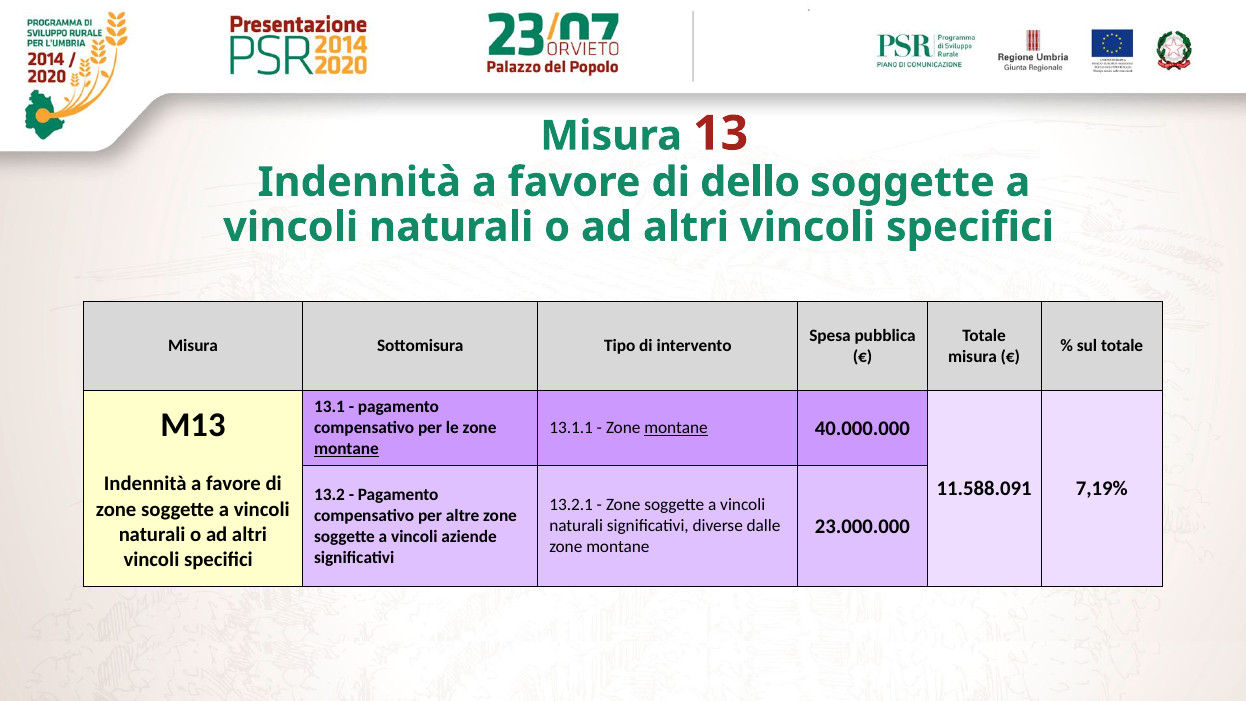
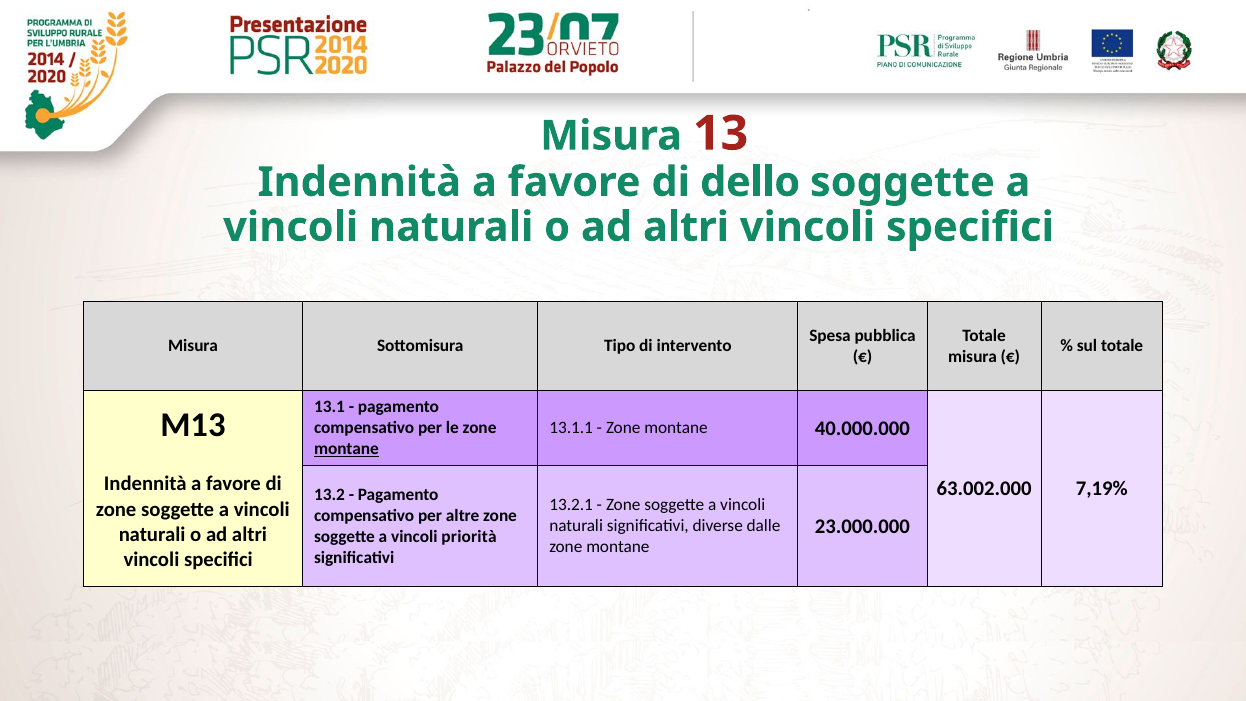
montane underline: present -> none (676, 428)
11.588.091: 11.588.091 -> 63.002.000 (984, 489)
aziende: aziende -> priorità (469, 536)
